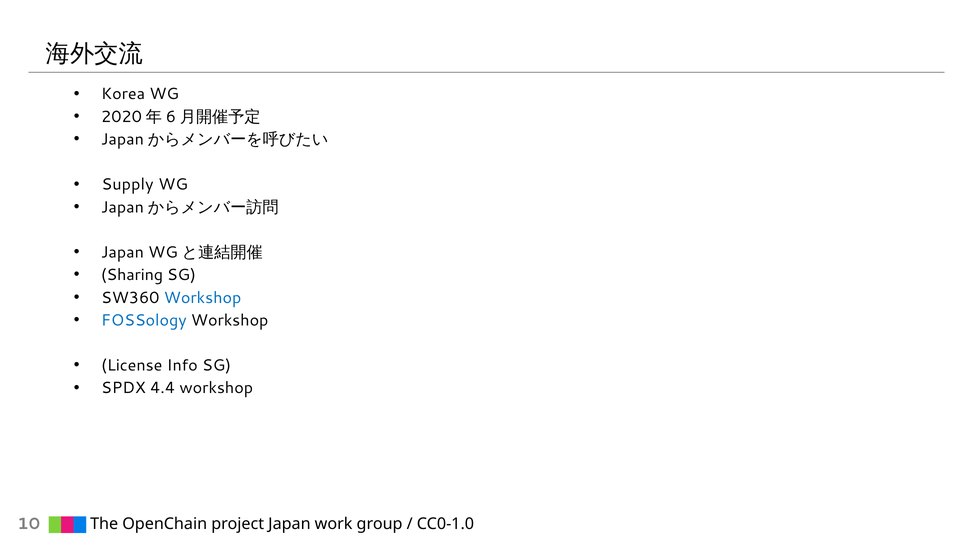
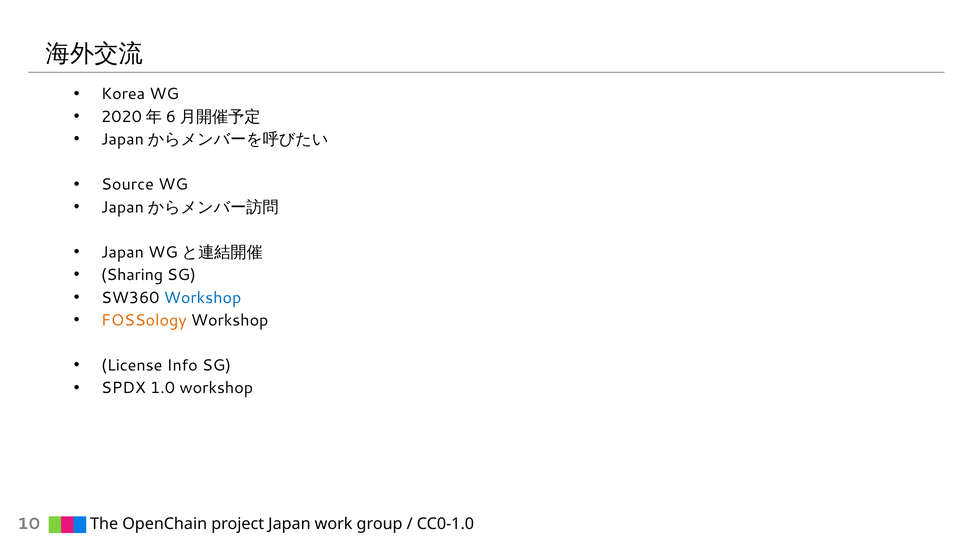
Supply: Supply -> Source (128, 184)
FOSSology colour: blue -> orange (144, 320)
4.4: 4.4 -> 1.0 (163, 388)
